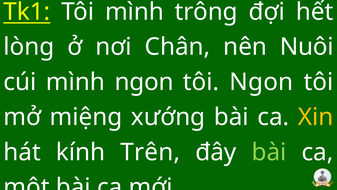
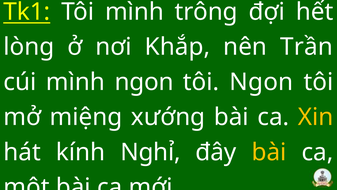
Chân: Chân -> Khắp (177, 47)
Nuôi: Nuôi -> Trần (307, 47)
Trên: Trên -> Nghỉ (150, 152)
bài colour: light green -> yellow (269, 152)
